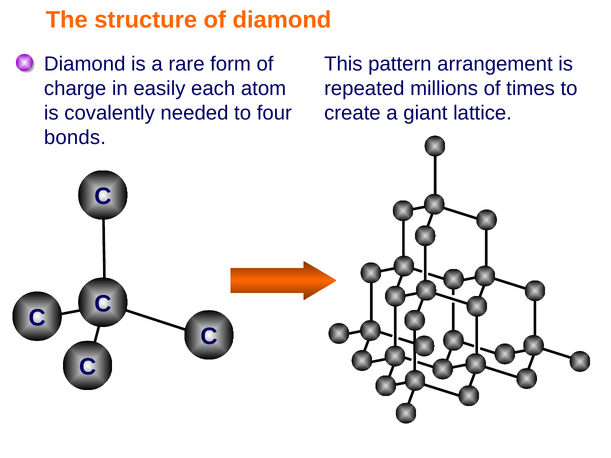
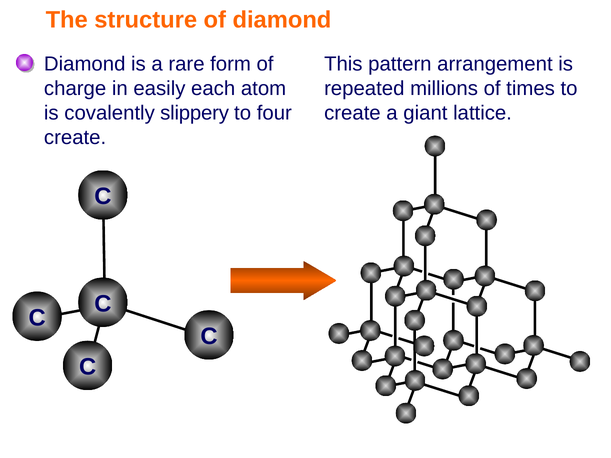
needed: needed -> slippery (195, 113)
bonds: bonds -> create (75, 138)
